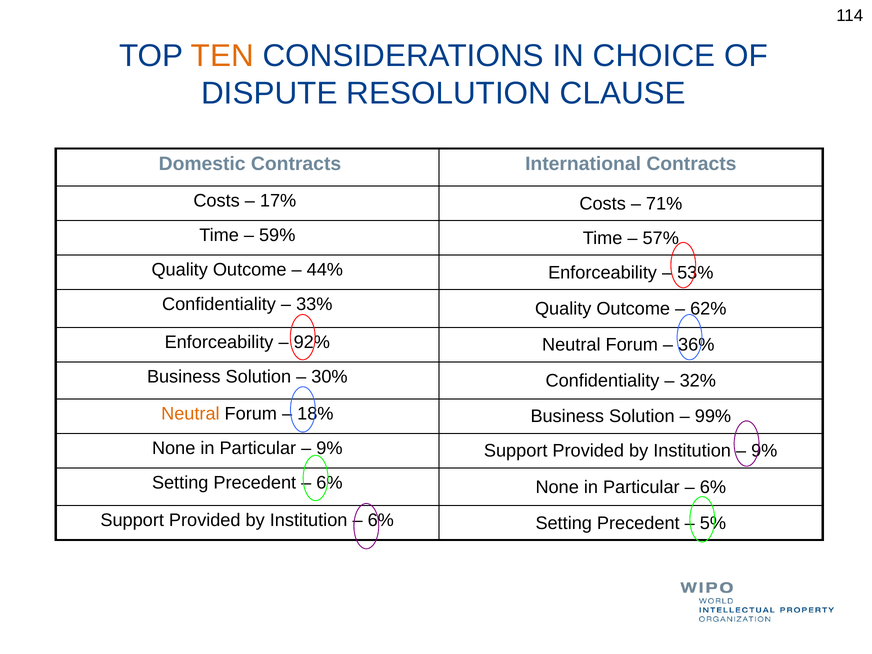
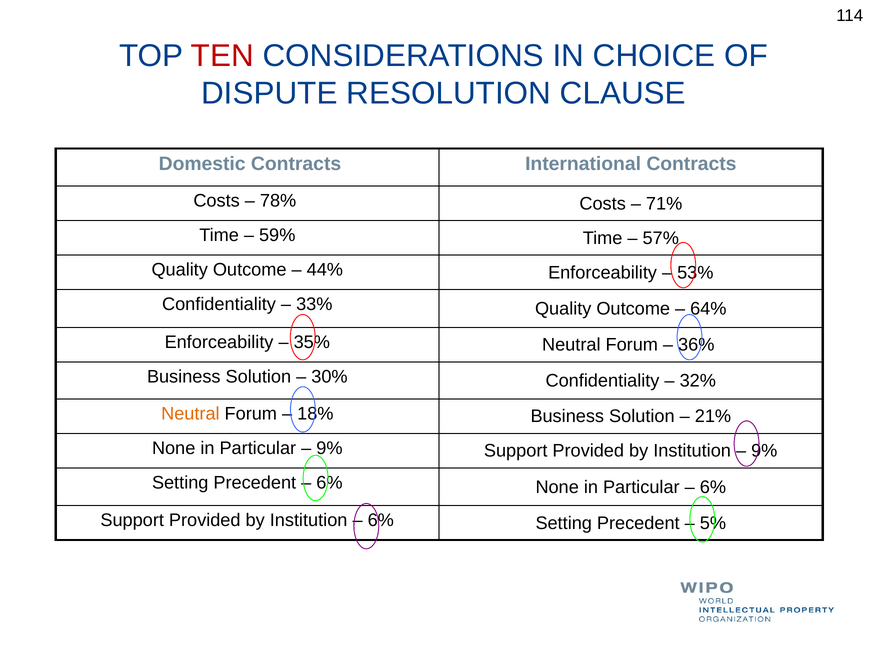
TEN colour: orange -> red (222, 56)
17%: 17% -> 78% (278, 201)
62%: 62% -> 64% (708, 309)
92%: 92% -> 35% (312, 342)
99%: 99% -> 21% (713, 416)
